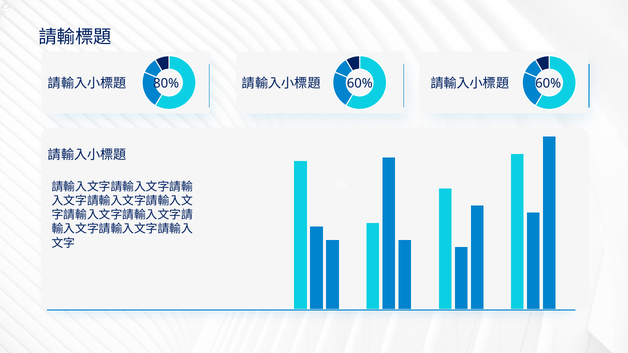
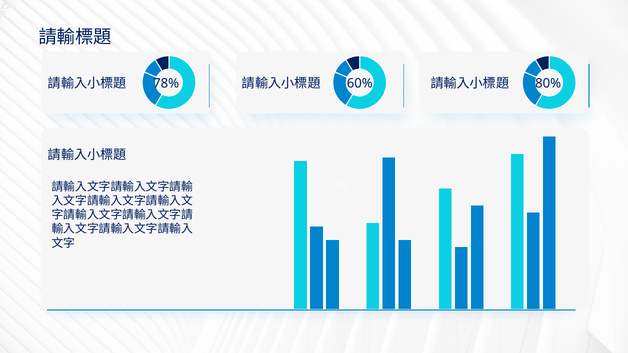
80%: 80% -> 78% (166, 83)
60% 60%: 60% -> 80% (548, 83)
